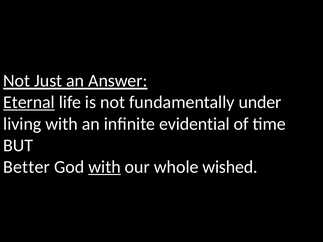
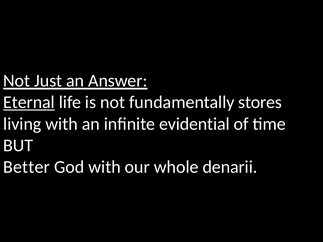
under: under -> stores (260, 102)
with underline: present -> none (105, 167)
wished: wished -> denarii (230, 167)
